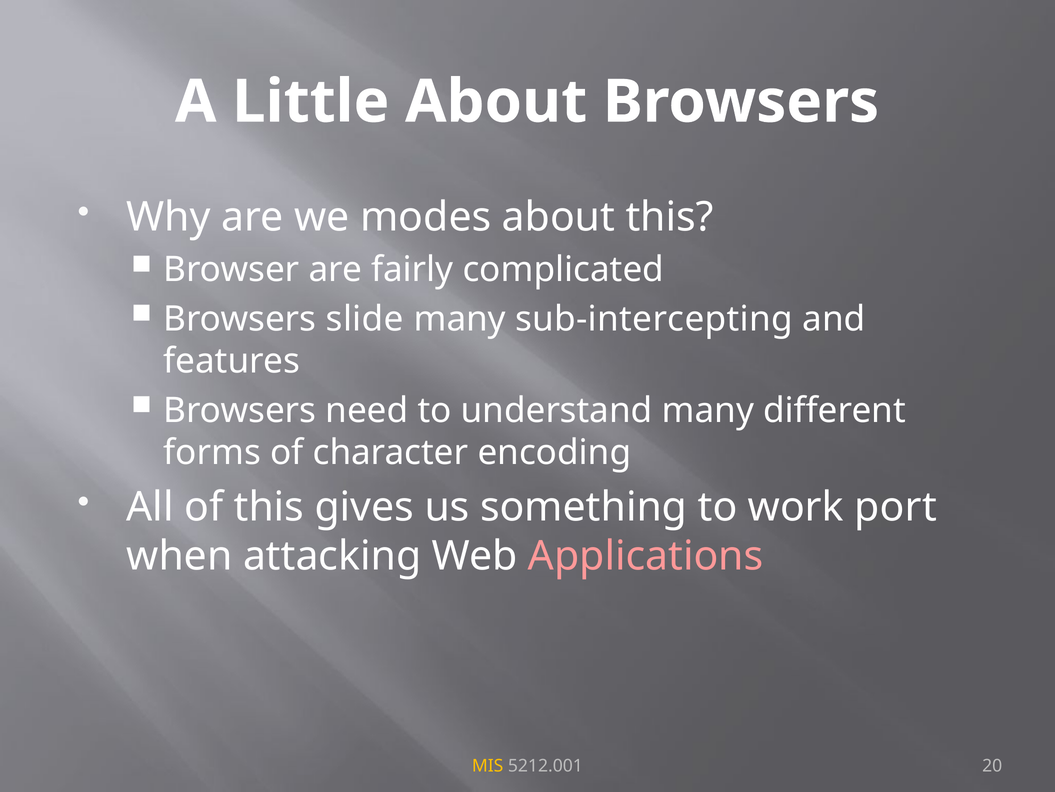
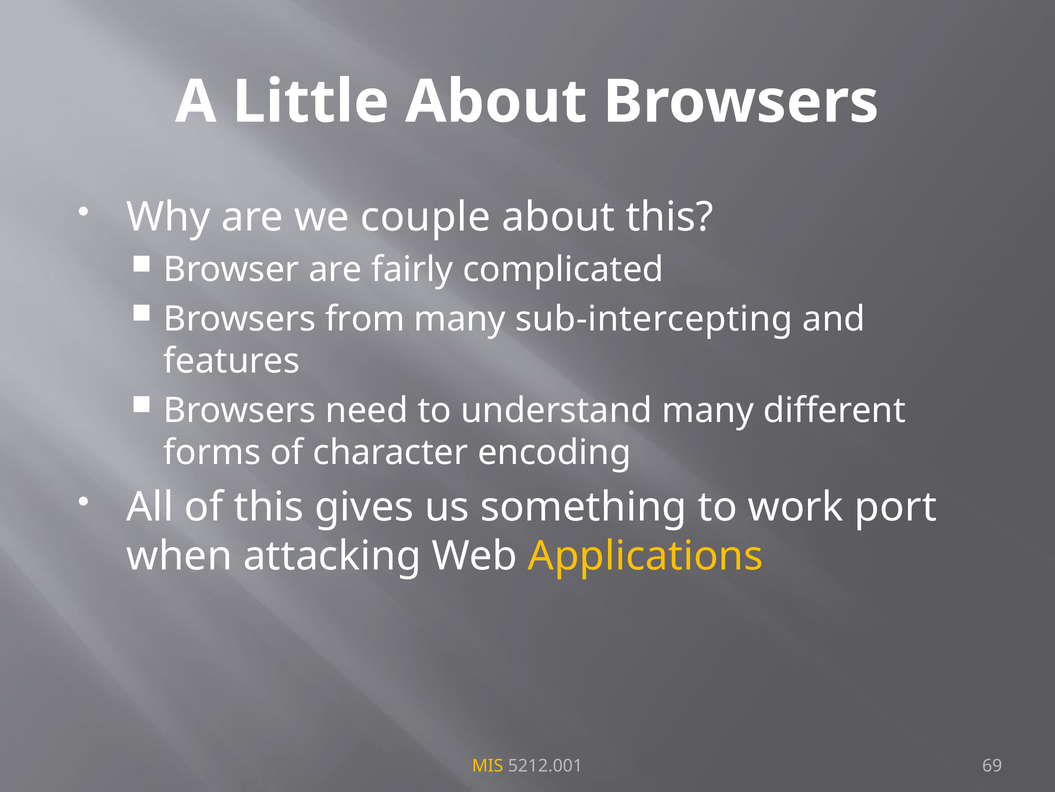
modes: modes -> couple (425, 217)
slide: slide -> from (365, 319)
Applications colour: pink -> yellow (646, 556)
20: 20 -> 69 (992, 765)
